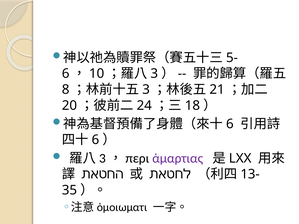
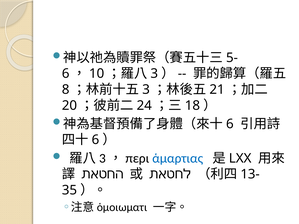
ἁμαρτιας colour: purple -> blue (178, 158)
